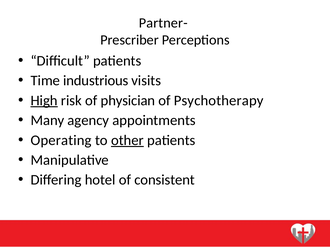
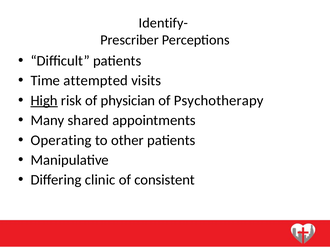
Partner-: Partner- -> Identify- (163, 23)
industrious: industrious -> attempted (96, 81)
agency: agency -> shared (88, 121)
other underline: present -> none (127, 140)
hotel: hotel -> clinic (100, 180)
